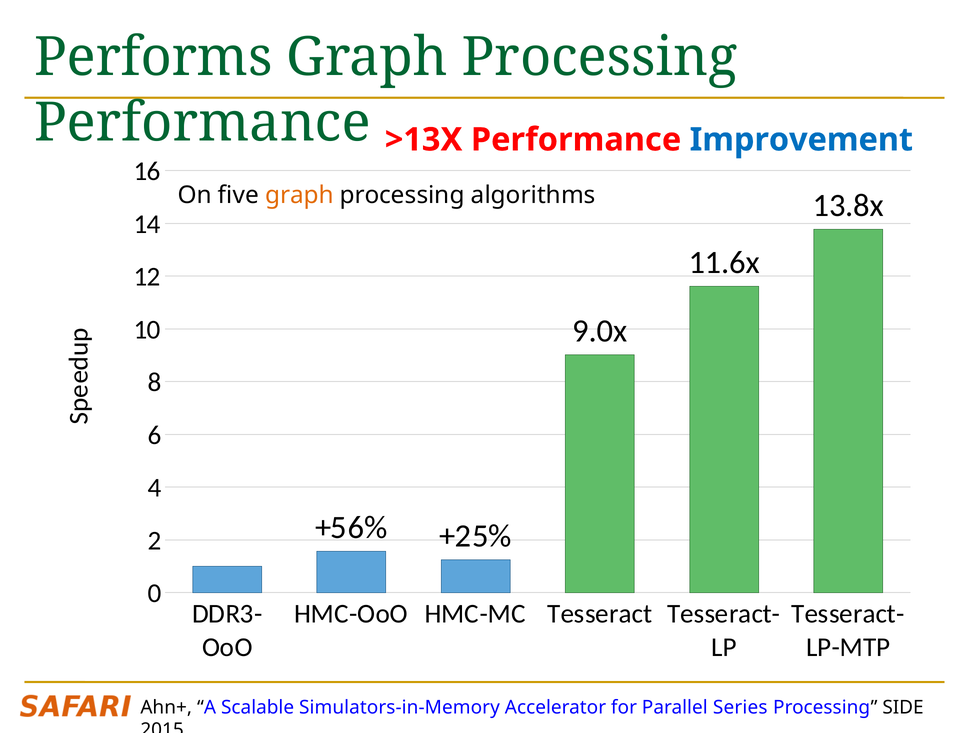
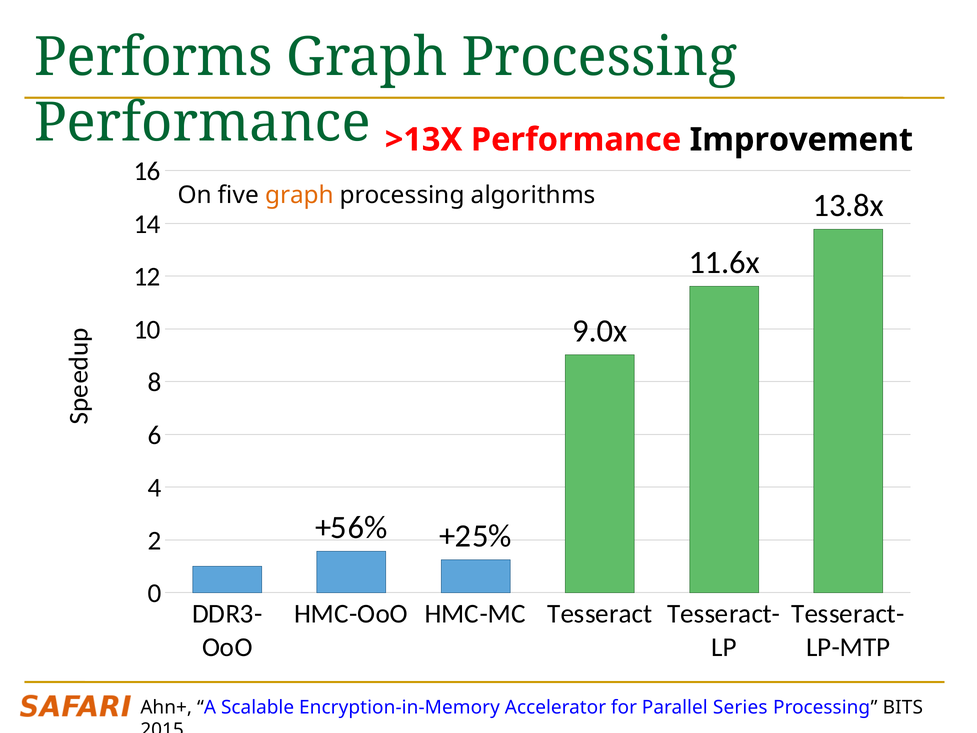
Improvement colour: blue -> black (801, 140)
Simulators-in-Memory: Simulators-in-Memory -> Encryption-in-Memory (399, 707)
SIDE: SIDE -> BITS (903, 707)
